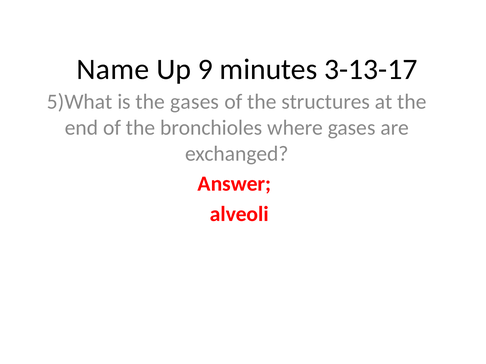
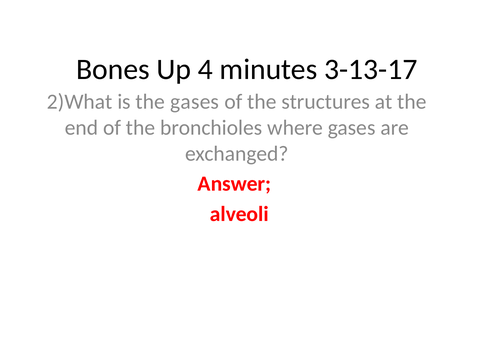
Name: Name -> Bones (113, 69)
9: 9 -> 4 (205, 69)
5)What: 5)What -> 2)What (80, 102)
